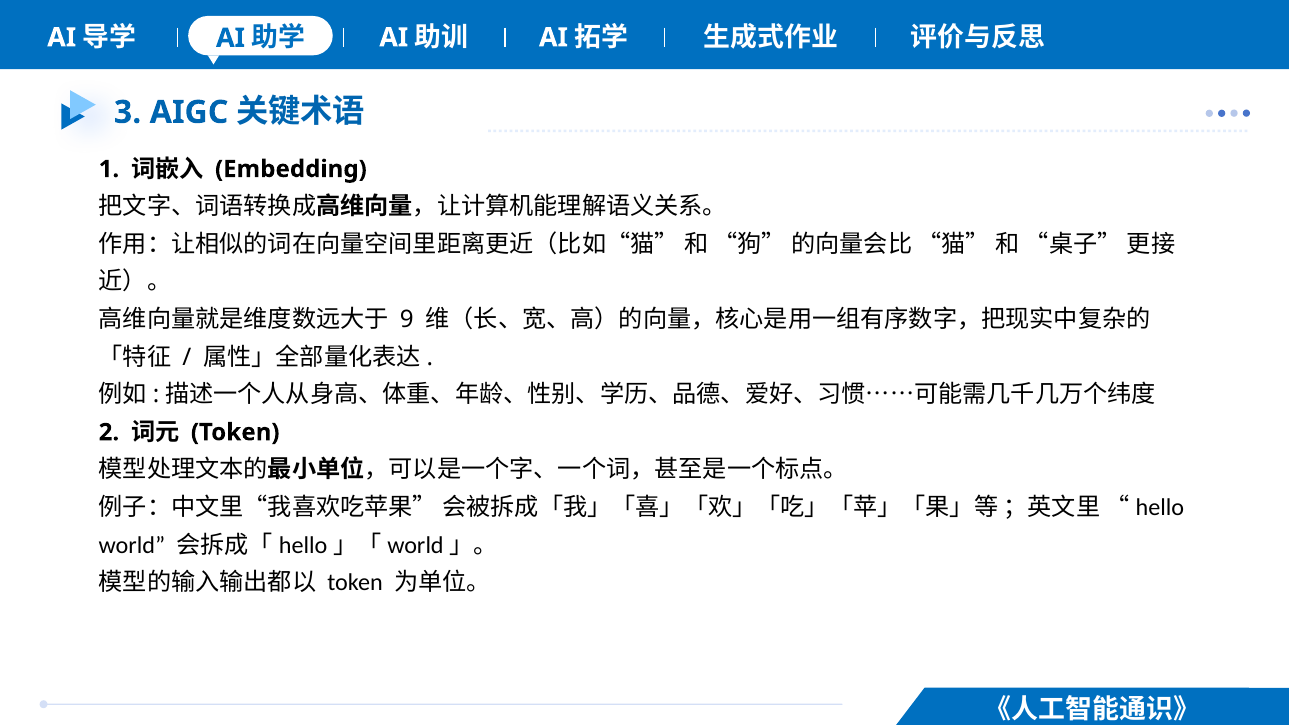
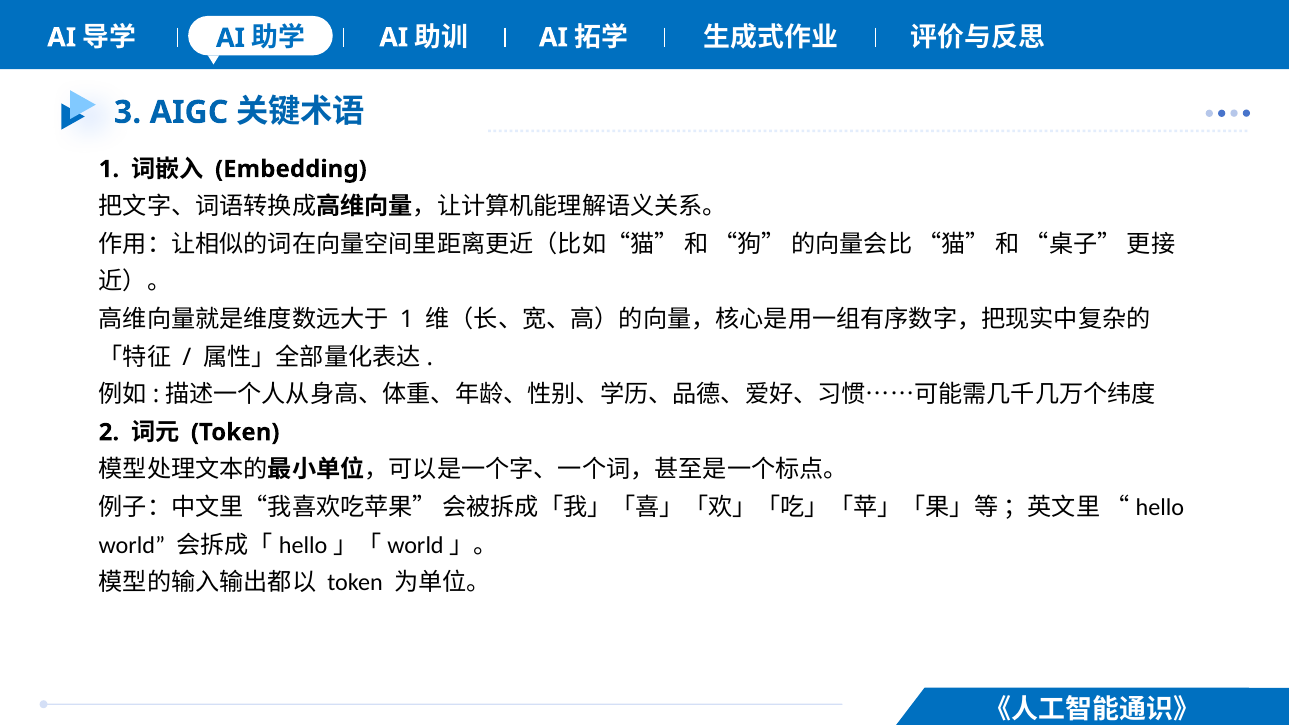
9: 9 -> 1 (407, 319)
